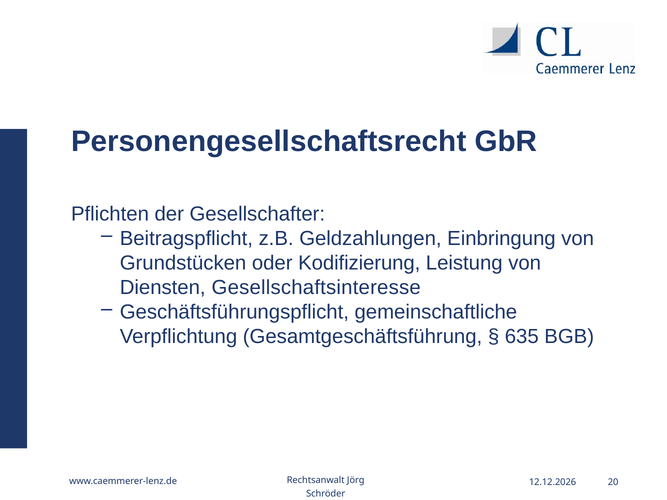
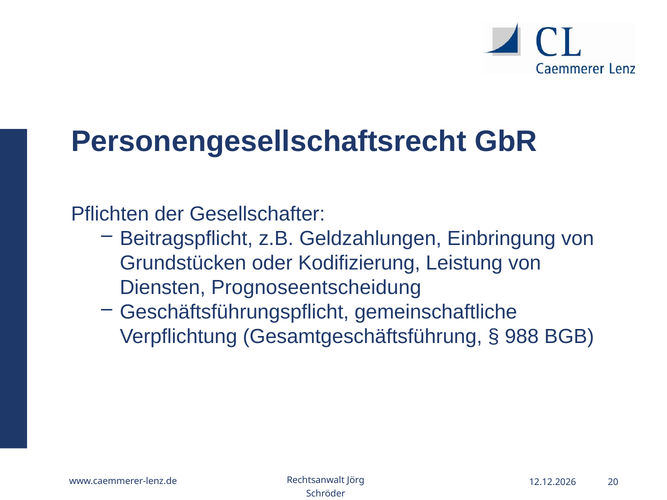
Gesellschaftsinteresse: Gesellschaftsinteresse -> Prognoseentscheidung (316, 288)
635: 635 -> 988 (522, 336)
